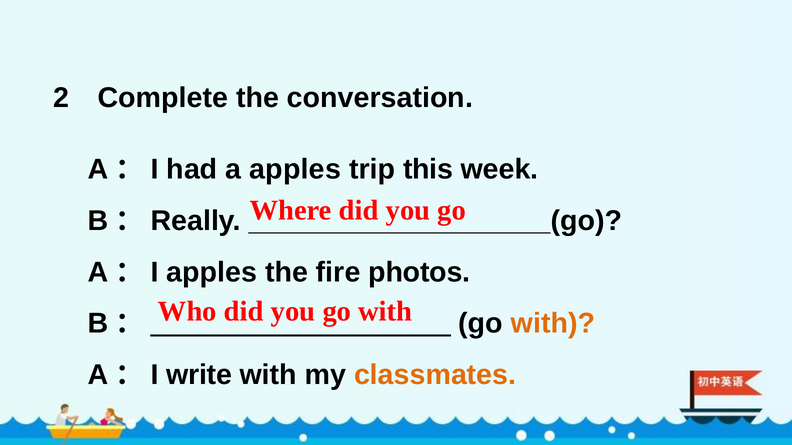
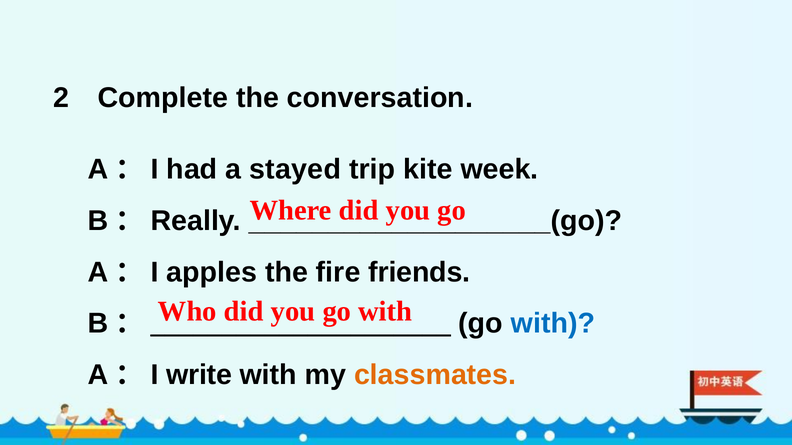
a apples: apples -> stayed (295, 170)
this: this -> kite (428, 170)
photos: photos -> friends (419, 272)
with colour: orange -> blue (553, 324)
